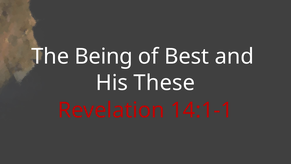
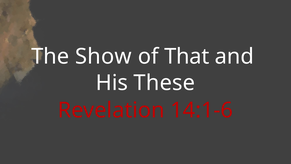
Being: Being -> Show (103, 56)
Best: Best -> That (187, 56)
14:1-1: 14:1-1 -> 14:1-6 (202, 110)
